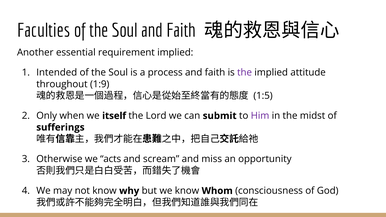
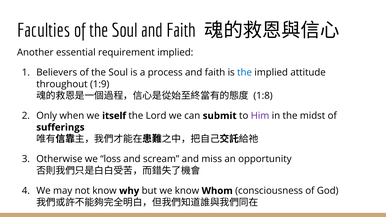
Intended: Intended -> Believers (57, 73)
the colour: purple -> blue (245, 73)
1:5: 1:5 -> 1:8 (263, 96)
acts: acts -> loss (111, 159)
